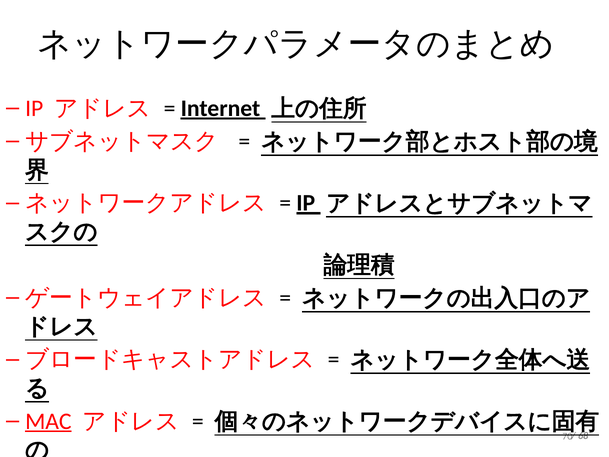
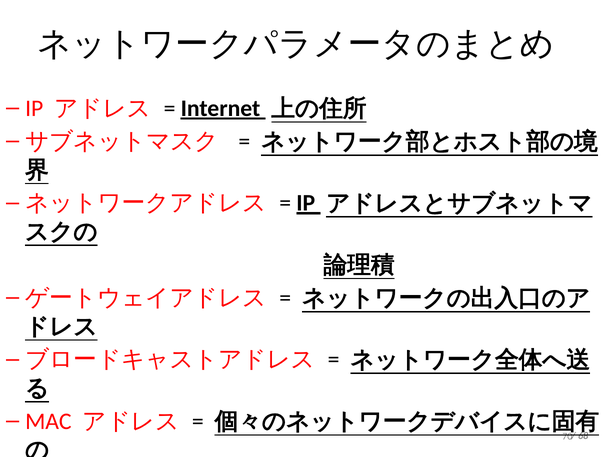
MAC underline: present -> none (48, 421)
